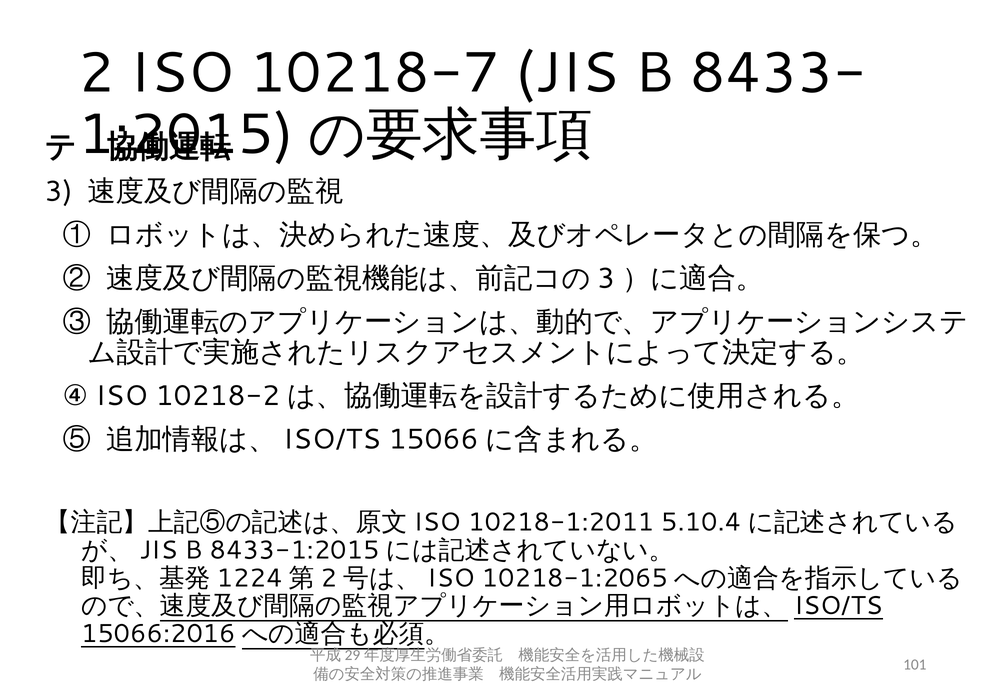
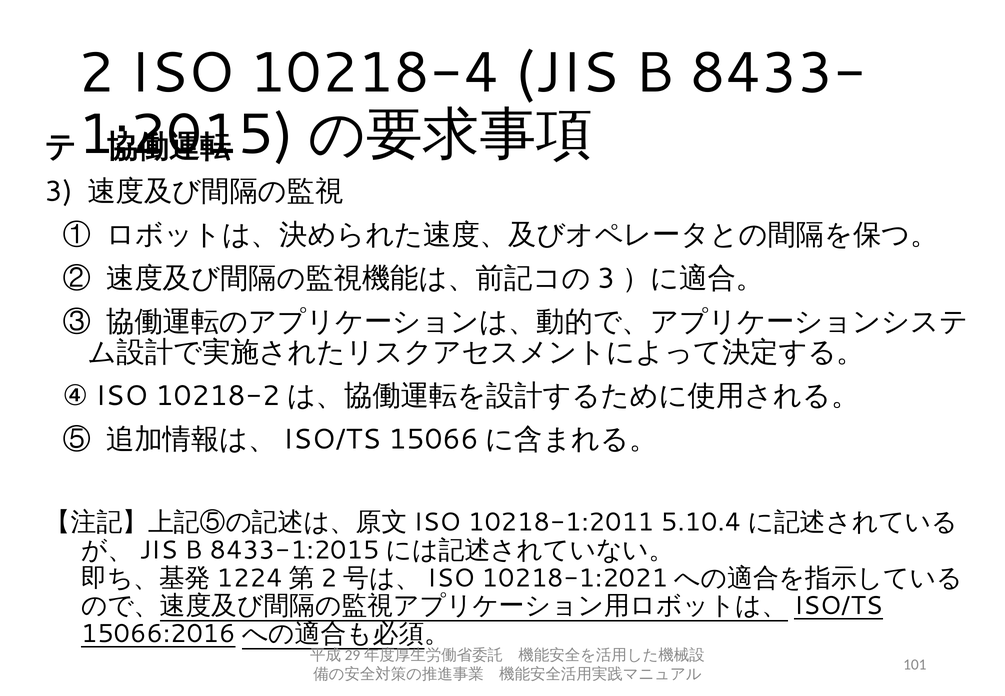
10218-7: 10218-7 -> 10218-4 (374, 73)
10218-1:2065: 10218-1:2065 -> 10218-1:2021 (575, 578)
